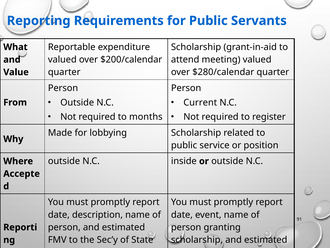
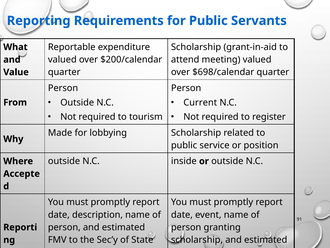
$280/calendar: $280/calendar -> $698/calendar (223, 72)
months: months -> tourism (146, 117)
